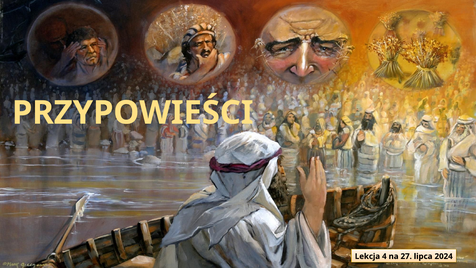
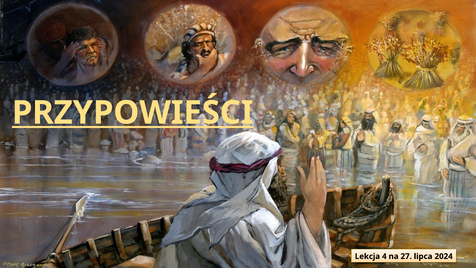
PRZYPOWIEŚCI underline: none -> present (133, 113)
